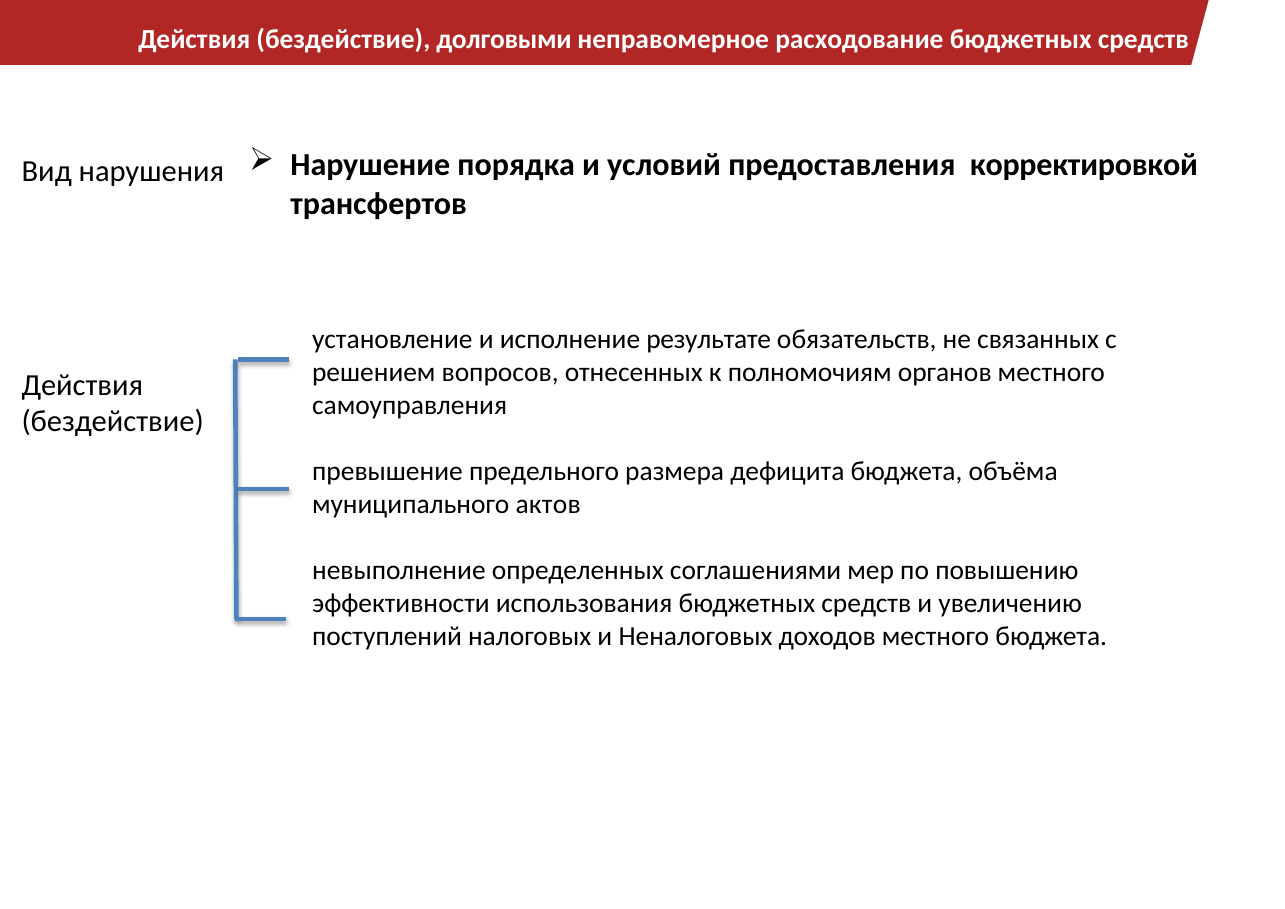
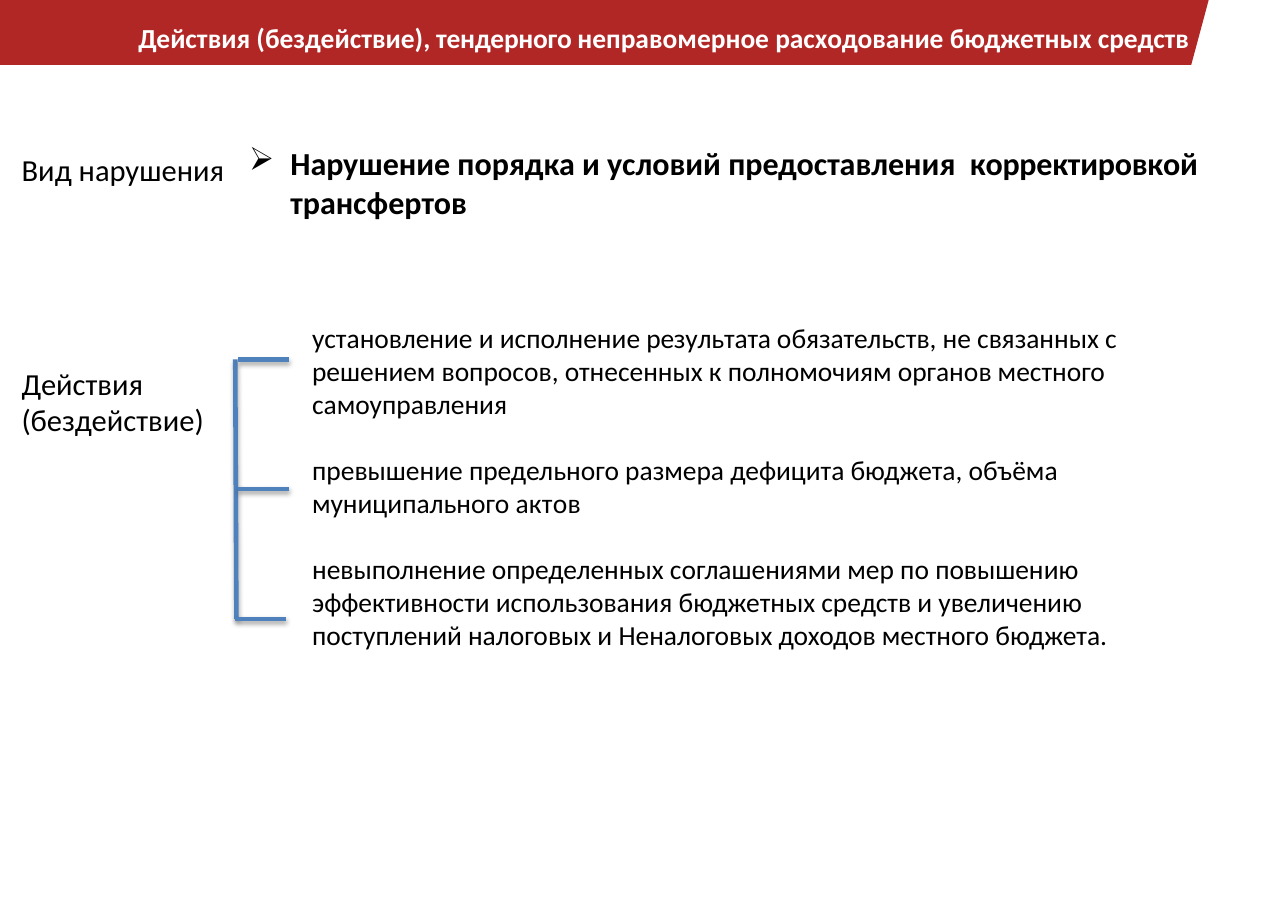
долговыми: долговыми -> тендерного (504, 39)
результате: результате -> результата (709, 339)
